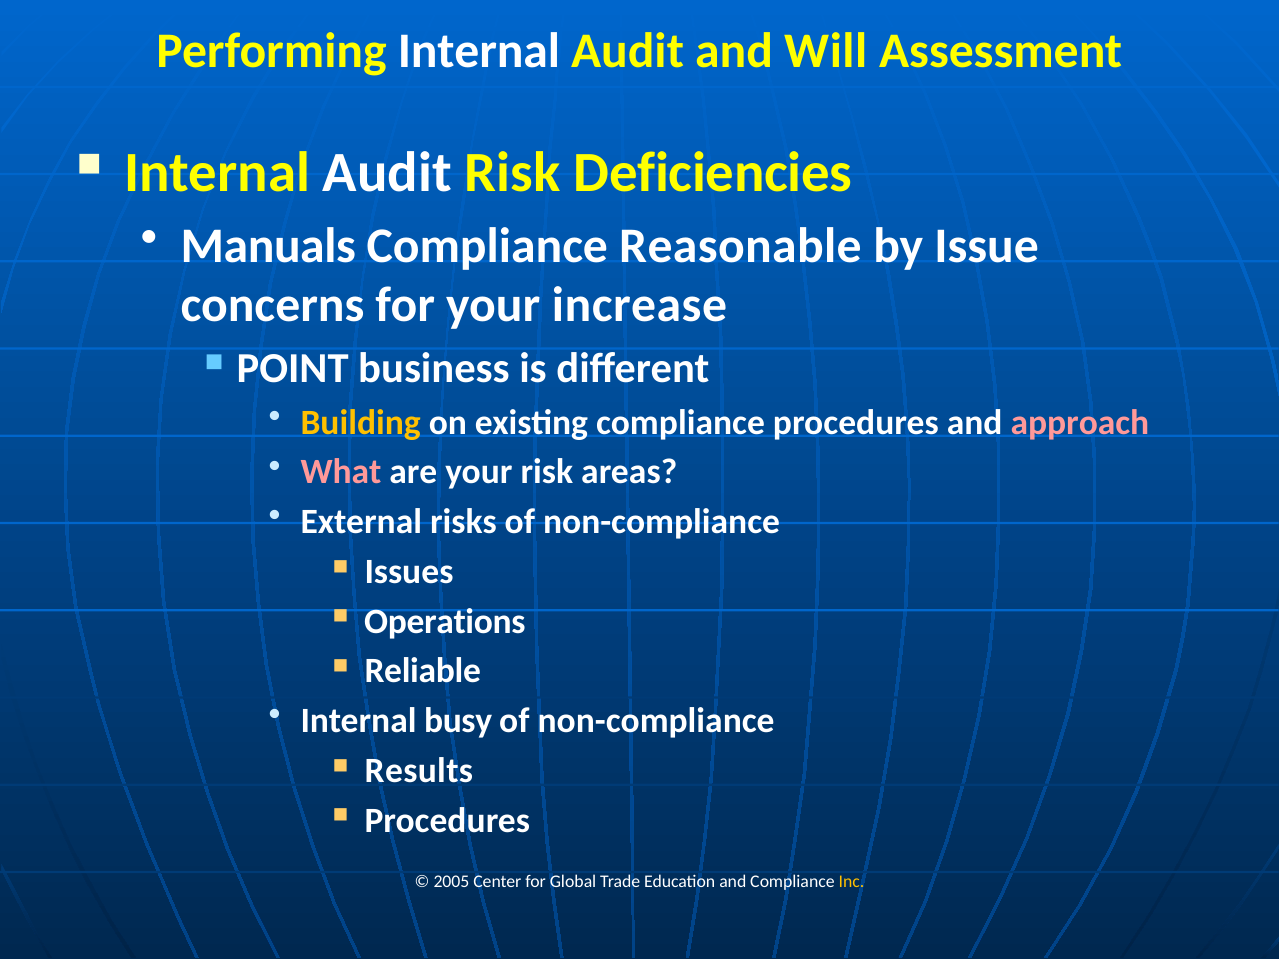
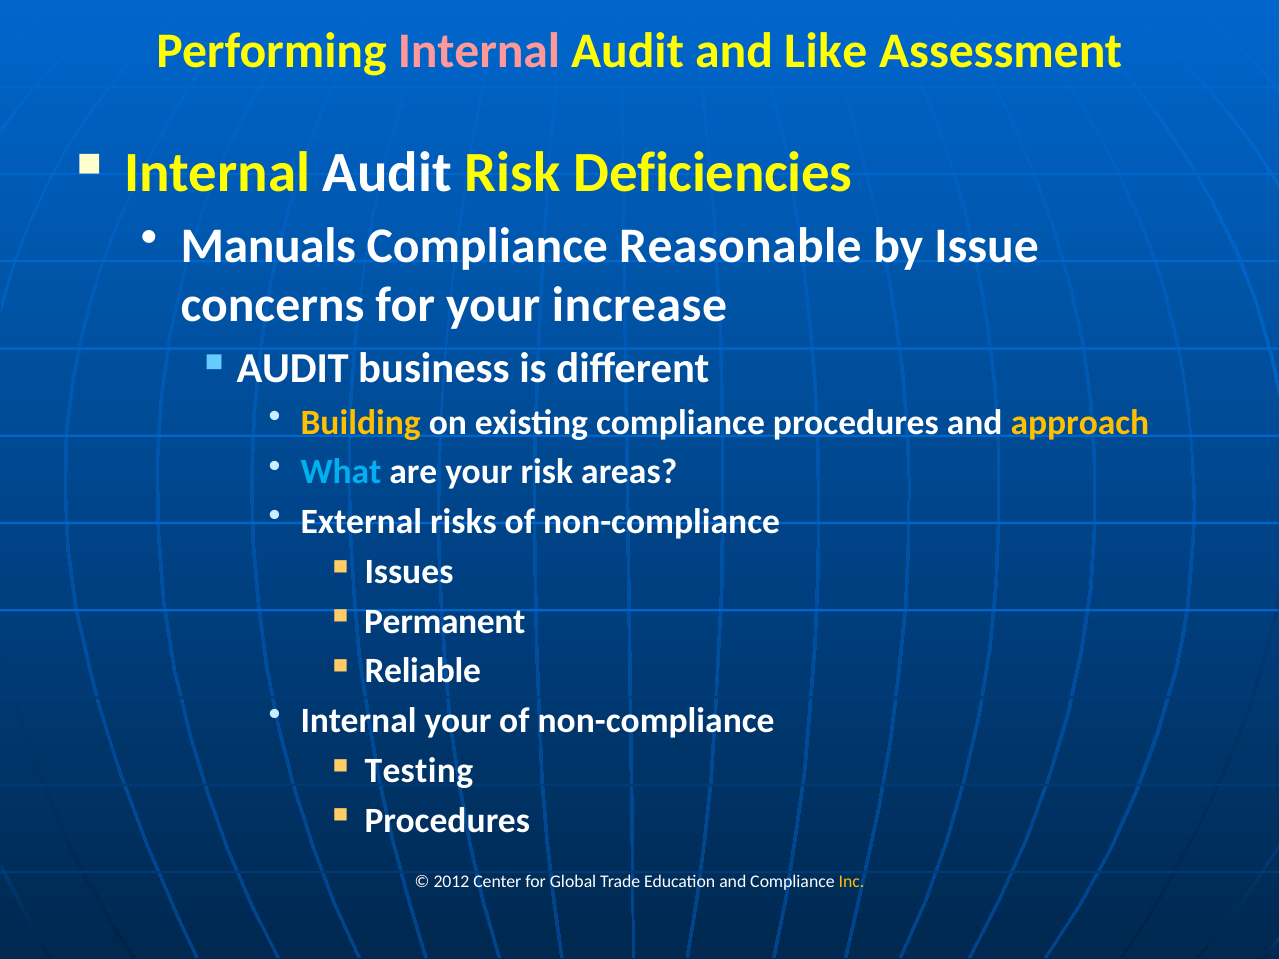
Internal colour: white -> pink (479, 51)
Will: Will -> Like (826, 51)
POINT: POINT -> AUDIT (293, 369)
approach colour: pink -> yellow (1080, 423)
What colour: pink -> light blue (341, 472)
Operations: Operations -> Permanent (445, 622)
Internal busy: busy -> your (458, 721)
Results: Results -> Testing (419, 771)
2005: 2005 -> 2012 (451, 882)
